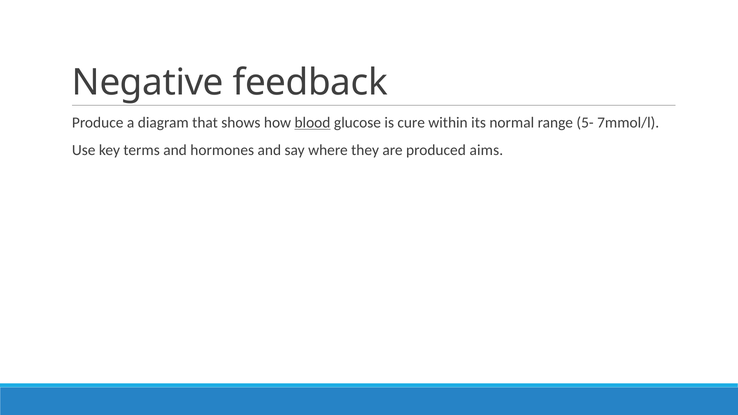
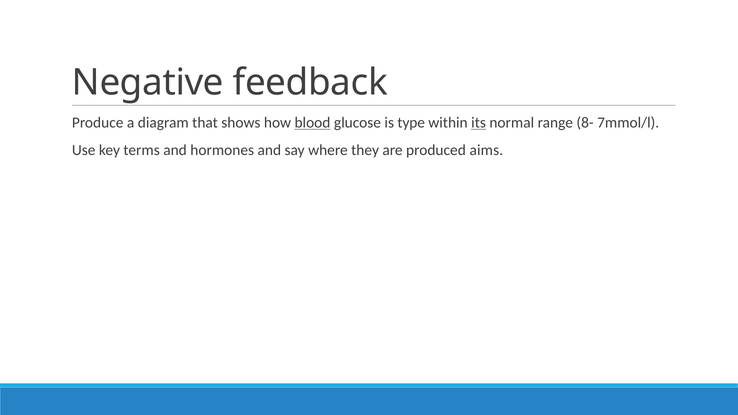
cure: cure -> type (411, 123)
its underline: none -> present (479, 123)
5-: 5- -> 8- (585, 123)
